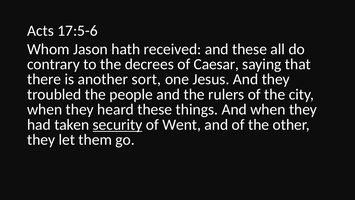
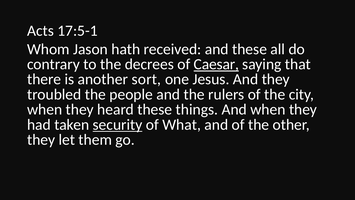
17:5-6: 17:5-6 -> 17:5-1 (78, 31)
Caesar underline: none -> present (216, 64)
Went: Went -> What (182, 125)
